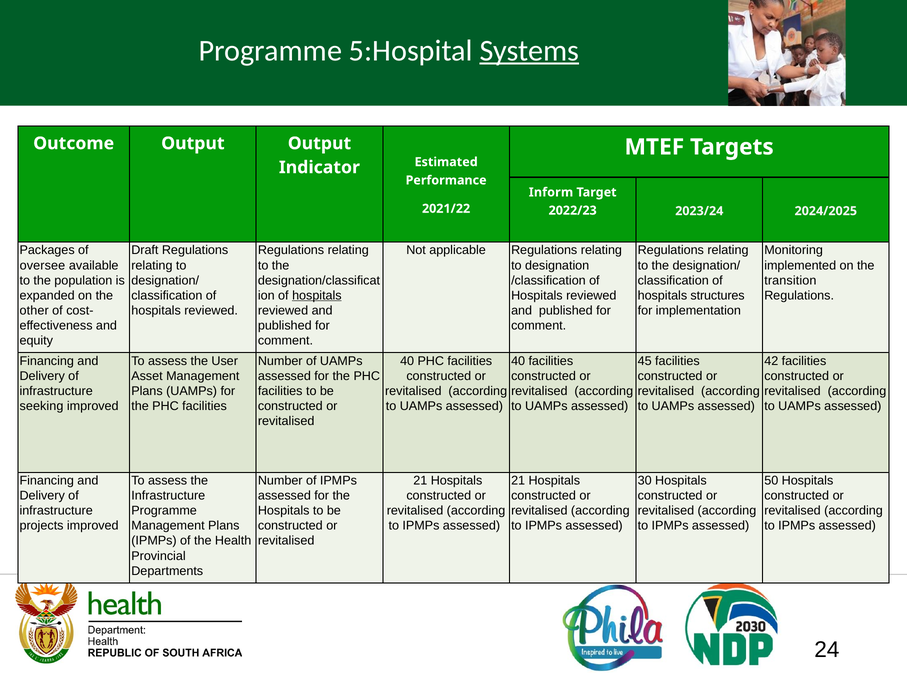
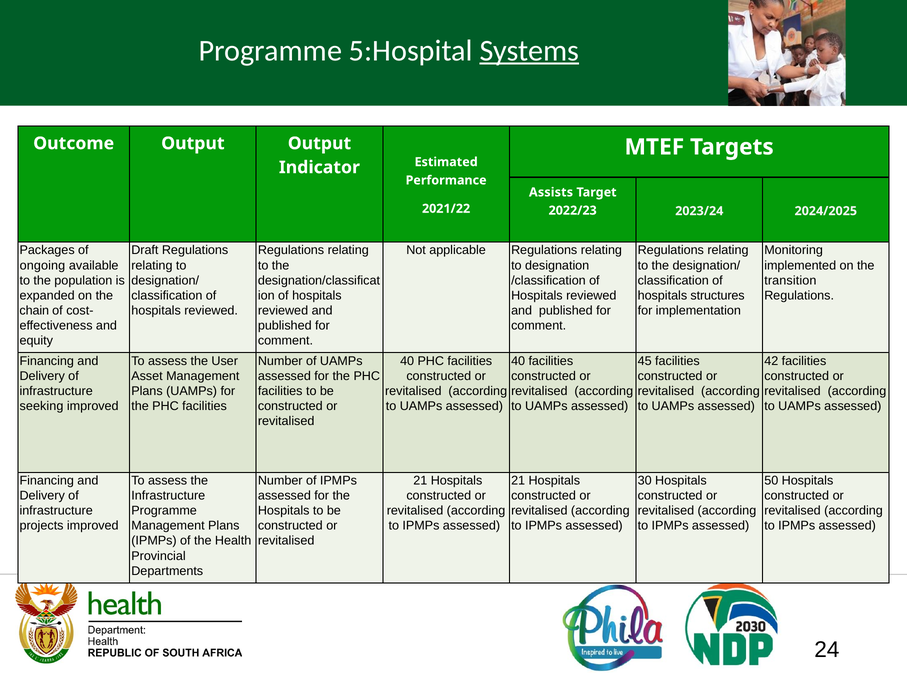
Inform: Inform -> Assists (551, 192)
oversee: oversee -> ongoing (42, 265)
hospitals underline: present -> none (317, 296)
other: other -> chain (34, 311)
